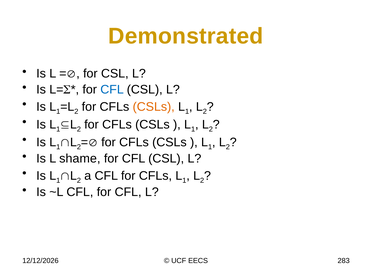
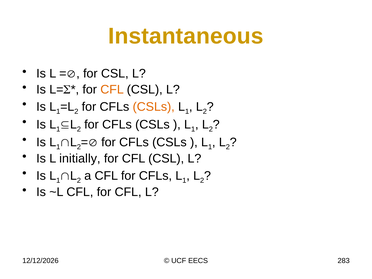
Demonstrated: Demonstrated -> Instantaneous (186, 36)
CFL colour: blue -> orange (112, 89)
shame: shame -> initially (80, 158)
